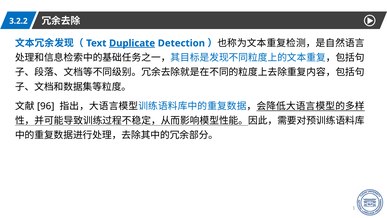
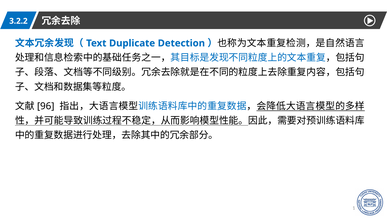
Duplicate underline: present -> none (132, 43)
